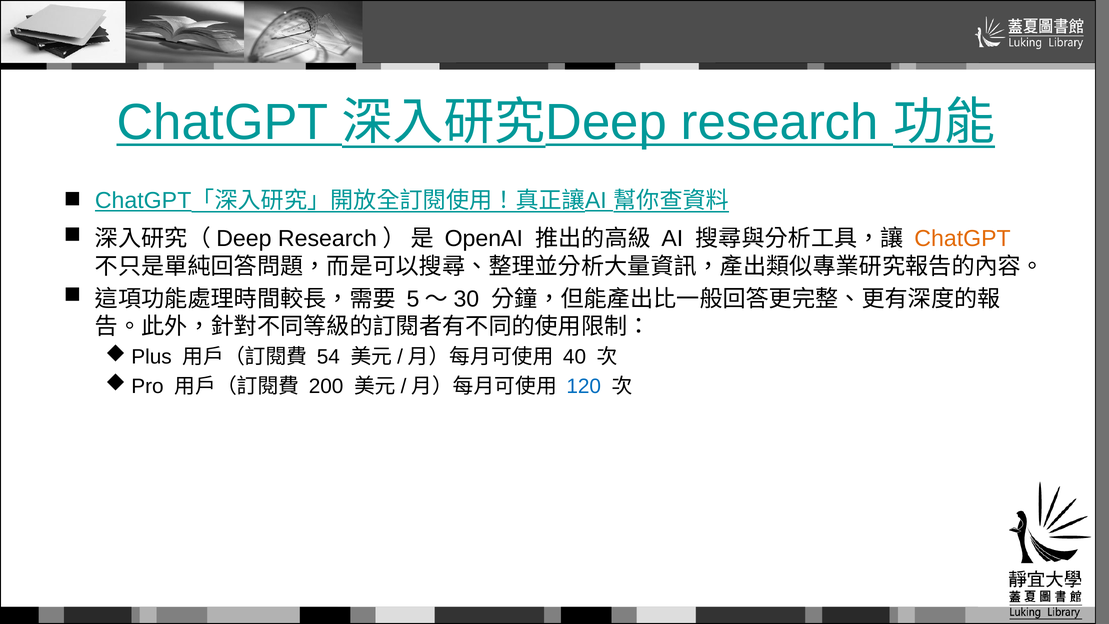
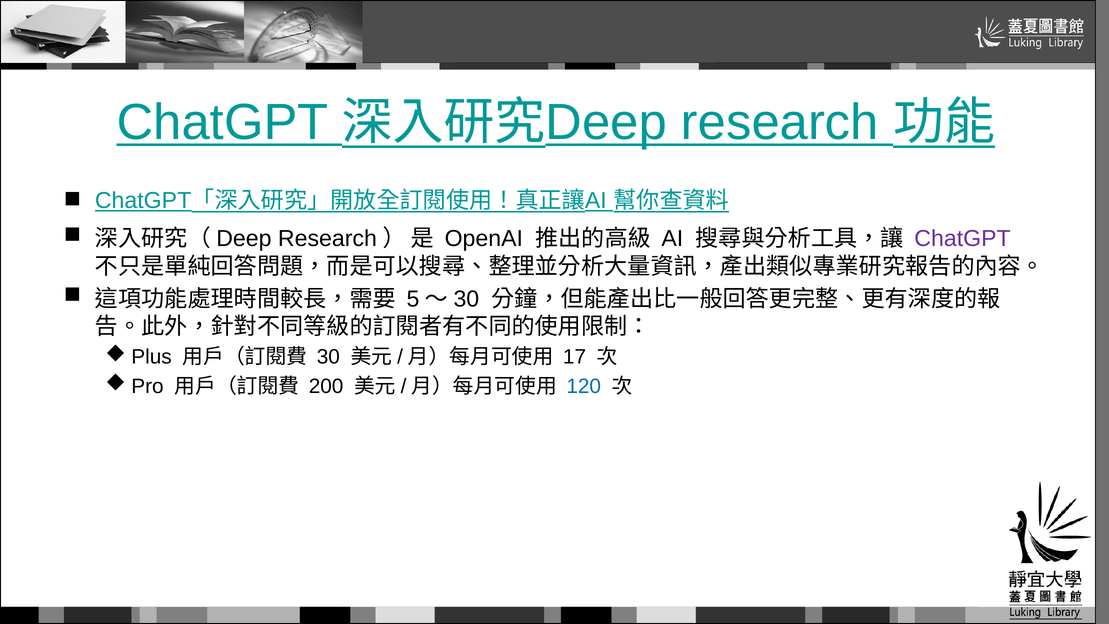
ChatGPT colour: orange -> purple (962, 239)
54: 54 -> 30 (328, 357)
40: 40 -> 17 (575, 357)
